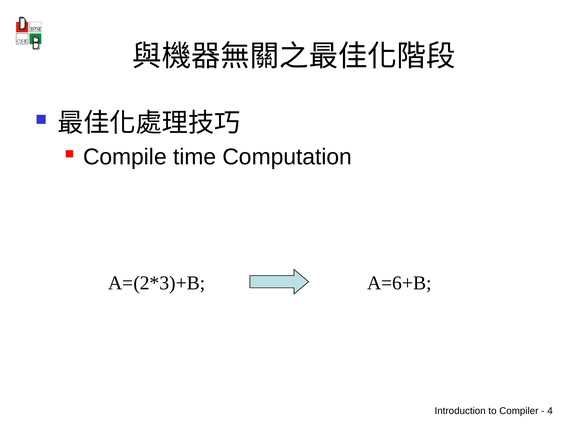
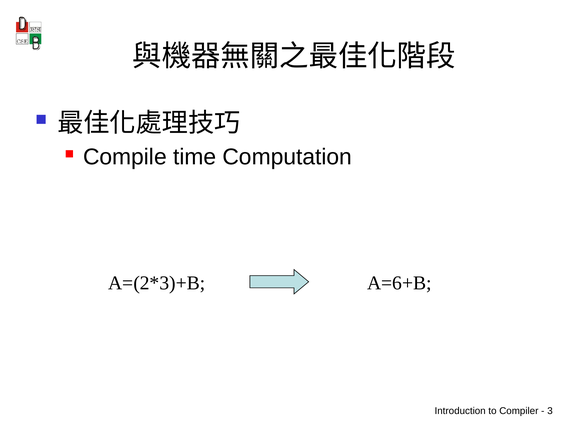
4: 4 -> 3 (550, 411)
